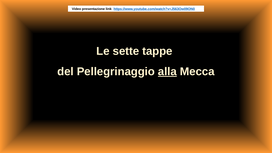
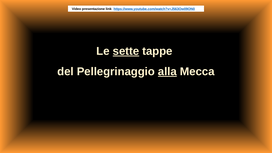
sette underline: none -> present (126, 51)
